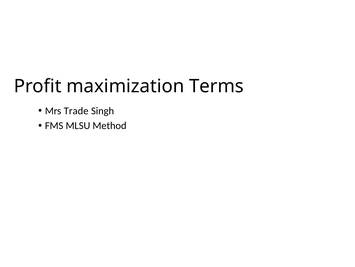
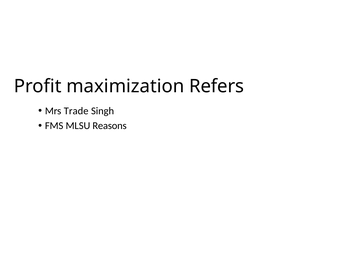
Terms: Terms -> Refers (217, 86)
Method: Method -> Reasons (110, 126)
